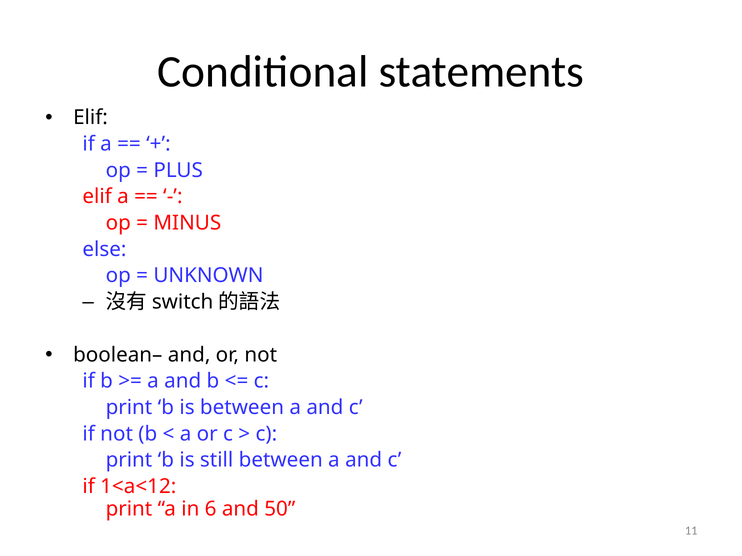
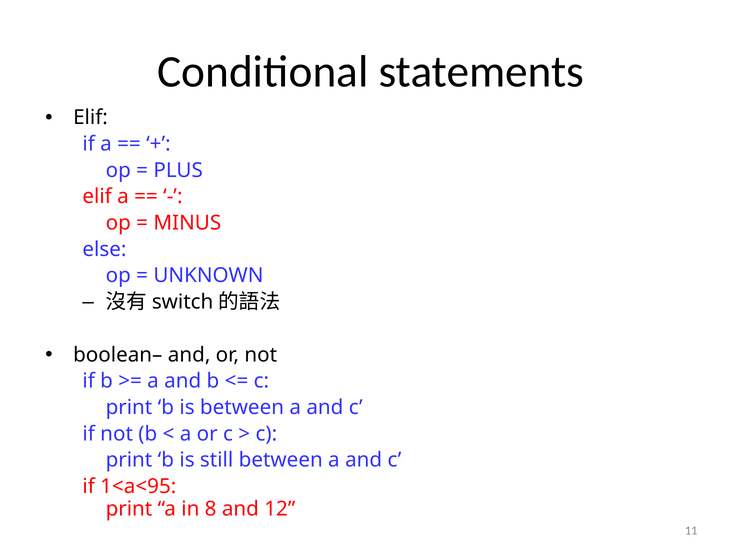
1<a<12: 1<a<12 -> 1<a<95 (138, 487)
6: 6 -> 8 (211, 509)
50: 50 -> 12 (280, 509)
